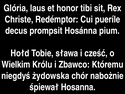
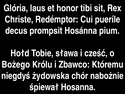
Wielkim: Wielkim -> Bożego (16, 64)
